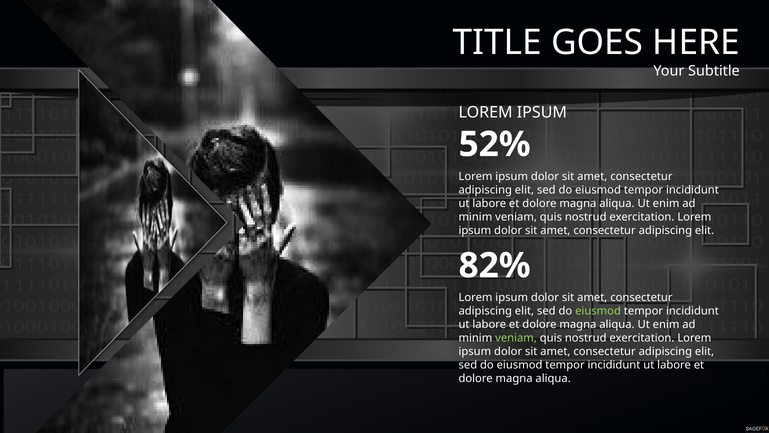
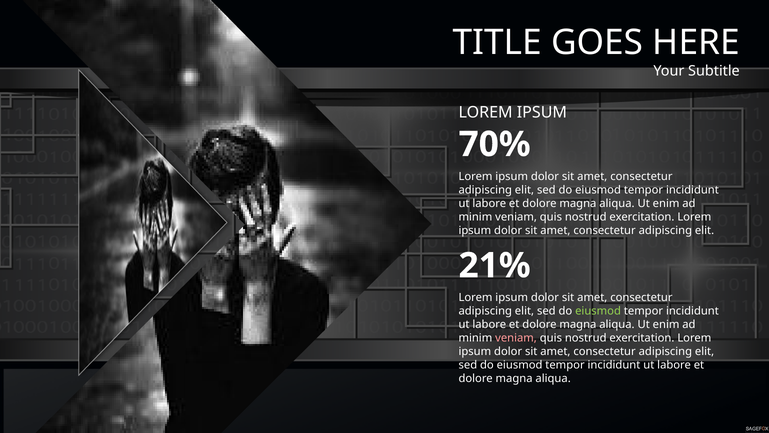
52%: 52% -> 70% (495, 144)
82%: 82% -> 21% (495, 265)
veniam colour: light green -> pink (516, 338)
